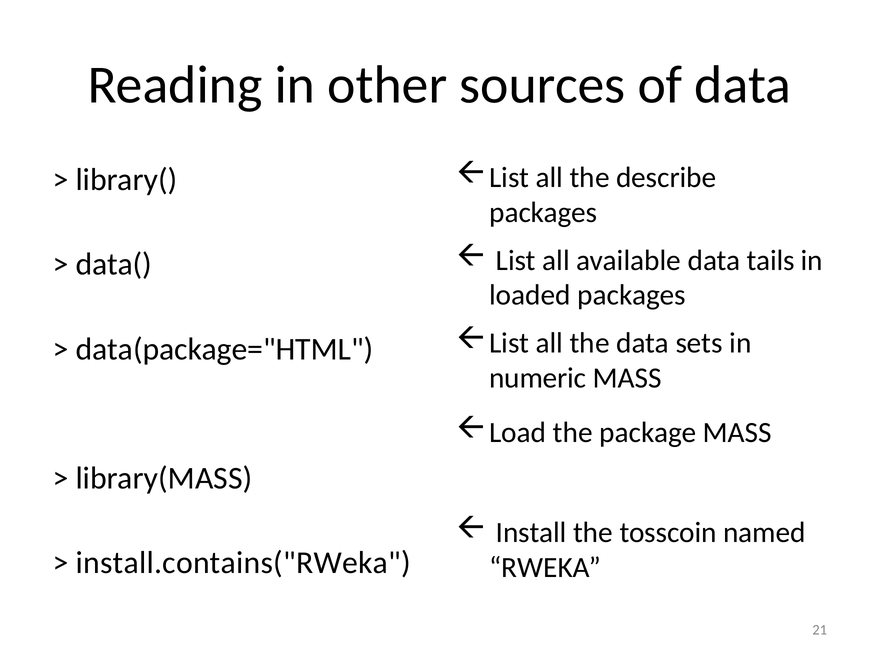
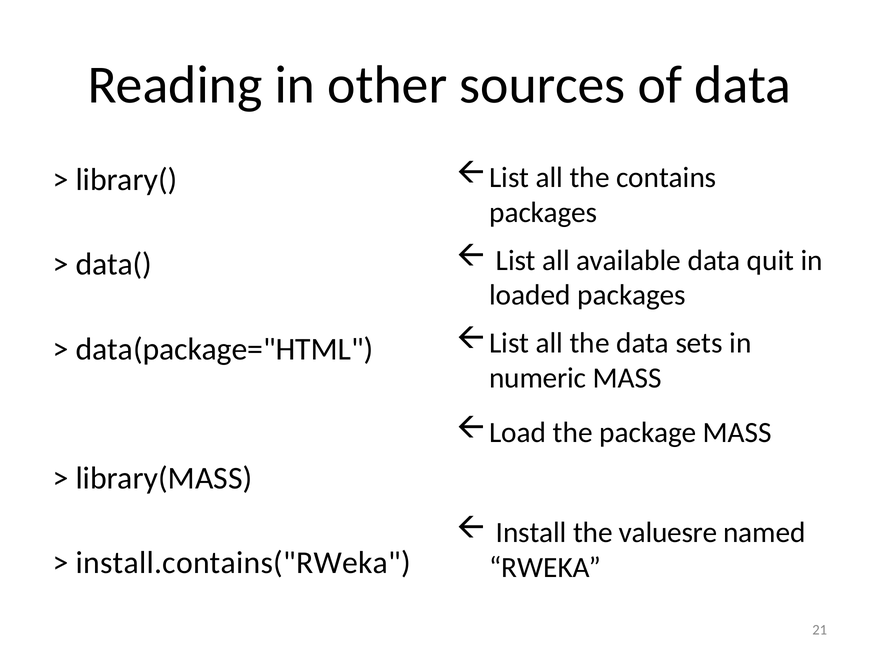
describe: describe -> contains (666, 178)
tails: tails -> quit (771, 260)
tosscoin: tosscoin -> valuesre (668, 533)
